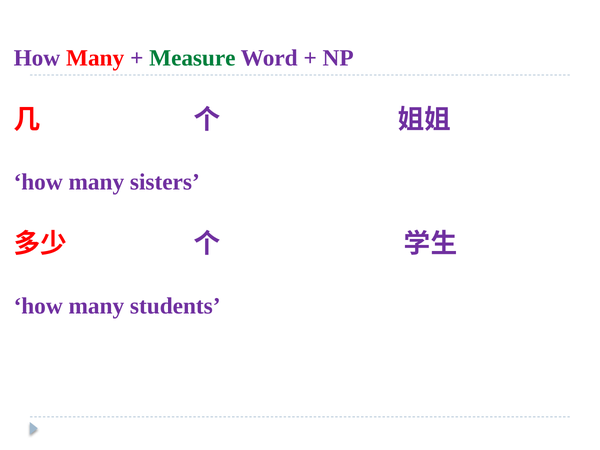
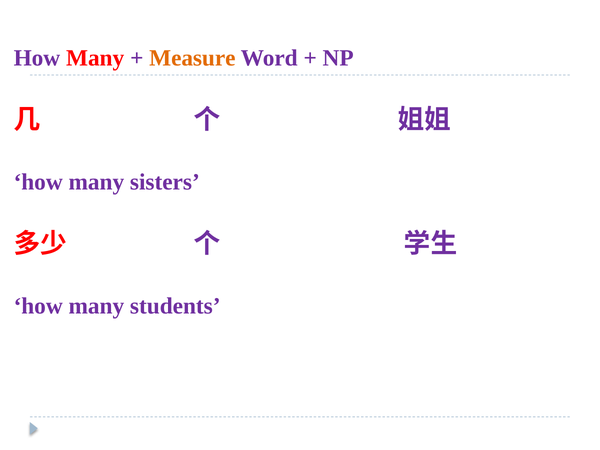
Measure colour: green -> orange (192, 58)
